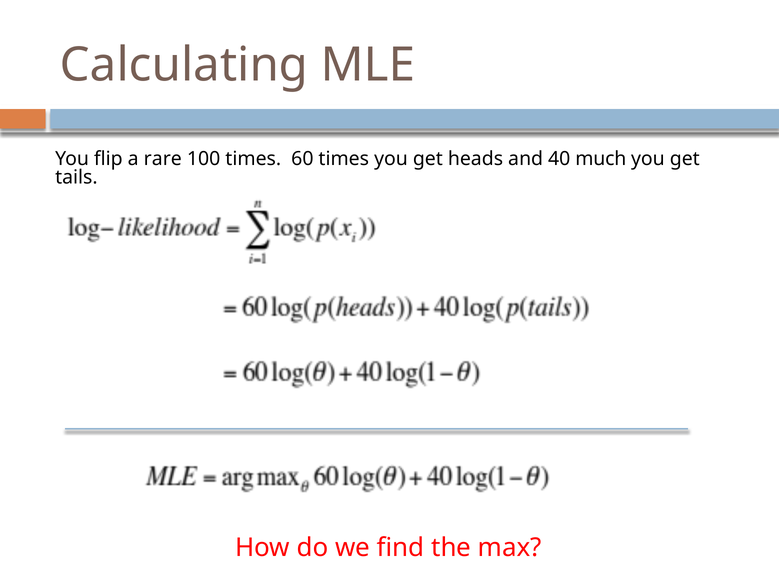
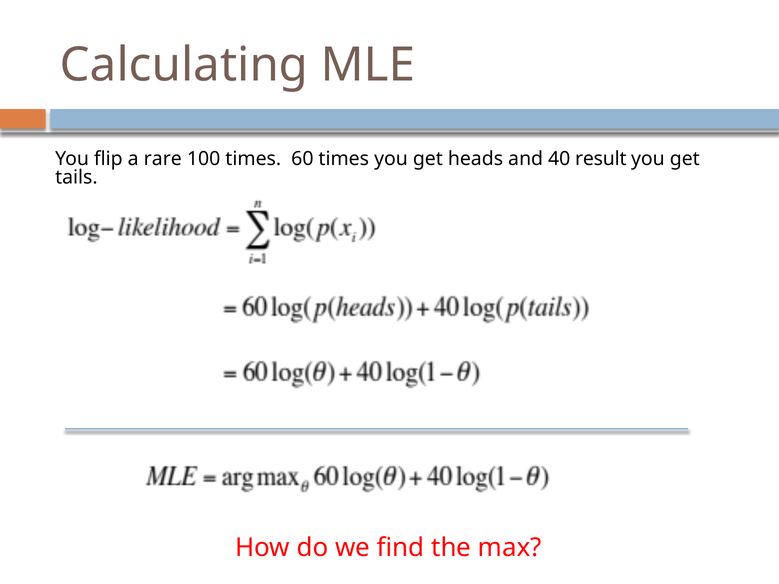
much: much -> result (601, 159)
